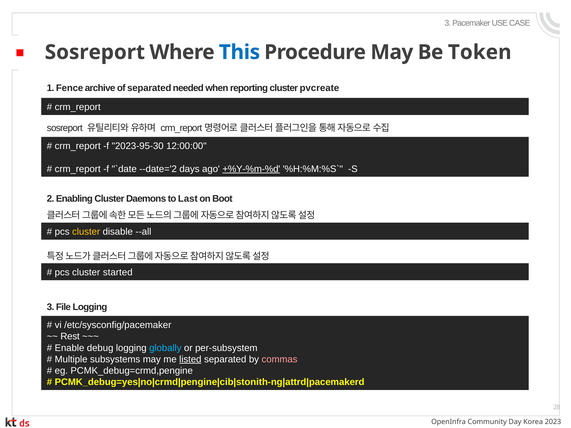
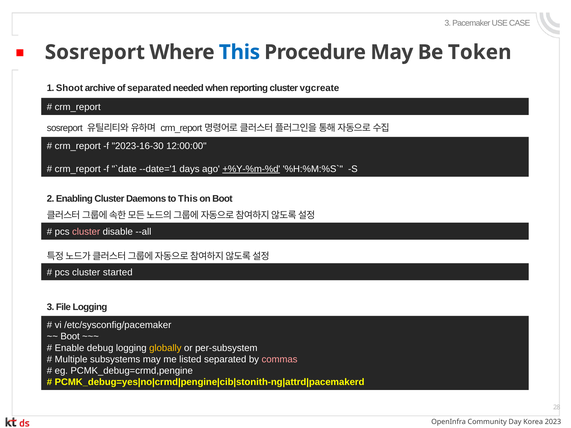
Fence: Fence -> Shoot (70, 88)
pvcreate: pvcreate -> vgcreate (319, 88)
2023-95-30: 2023-95-30 -> 2023-16-30 (138, 146)
--date='2: --date='2 -> --date='1 (158, 169)
to Last: Last -> This (188, 199)
cluster colour: yellow -> pink (86, 232)
Rest: Rest -> Boot (70, 337)
globally colour: light blue -> yellow (165, 348)
listed underline: present -> none (190, 360)
